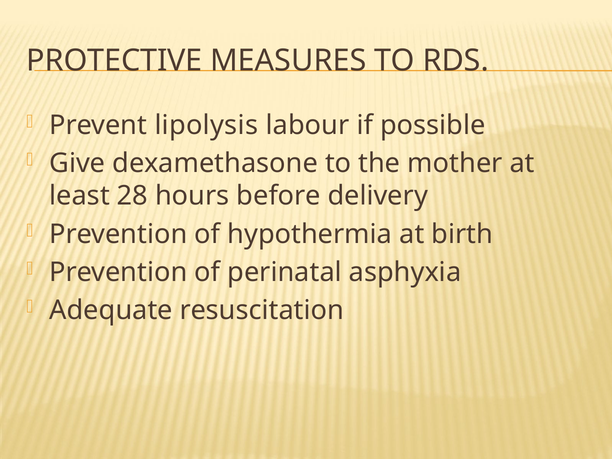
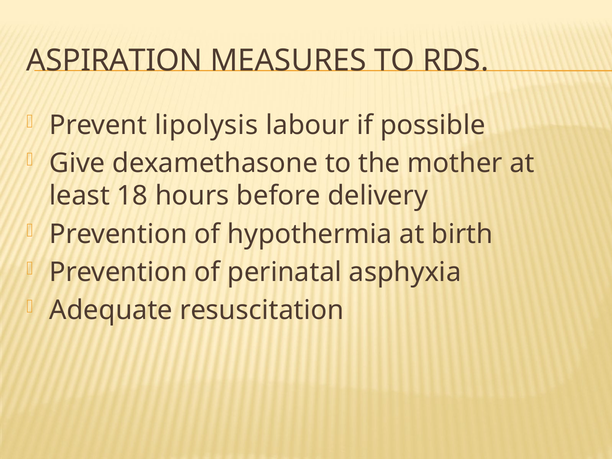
PROTECTIVE: PROTECTIVE -> ASPIRATION (114, 61)
28: 28 -> 18 (132, 196)
